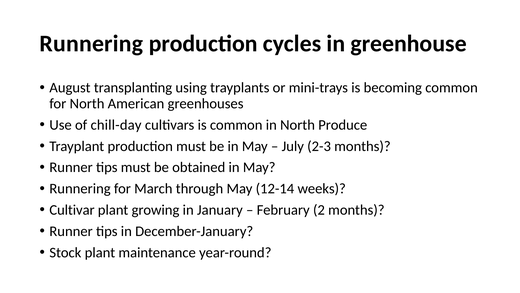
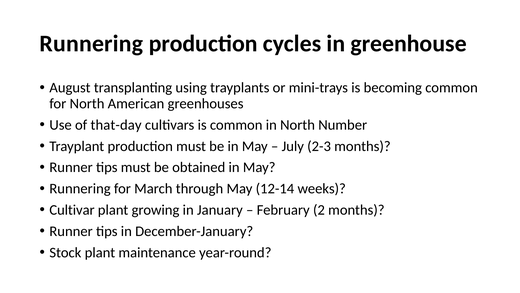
chill-day: chill-day -> that-day (116, 125)
Produce: Produce -> Number (343, 125)
